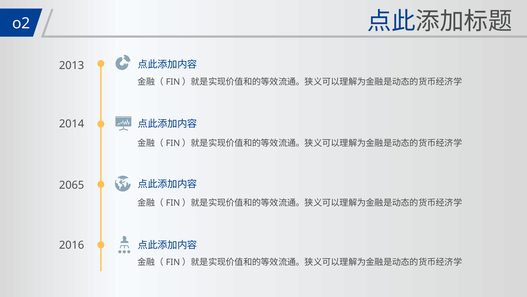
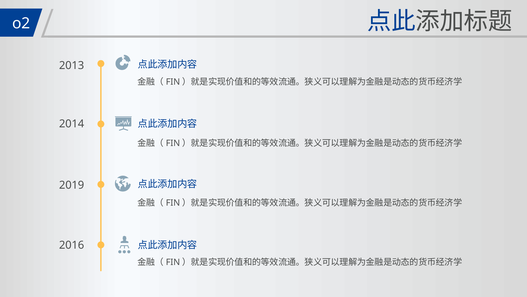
2065: 2065 -> 2019 (72, 185)
